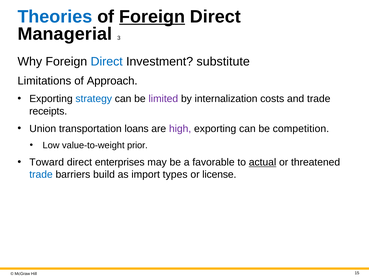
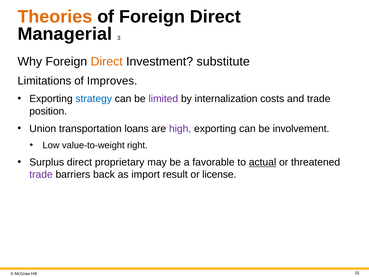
Theories colour: blue -> orange (55, 17)
Foreign underline: present -> none (152, 17)
Direct colour: blue -> orange (107, 62)
Approach: Approach -> Improves (112, 81)
receipts: receipts -> position (48, 111)
competition: competition -> involvement (301, 129)
prior: prior -> right (137, 145)
Toward: Toward -> Surplus (47, 162)
enterprises: enterprises -> proprietary (120, 162)
trade colour: blue -> purple (41, 174)
build: build -> back (104, 174)
types: types -> result (175, 174)
